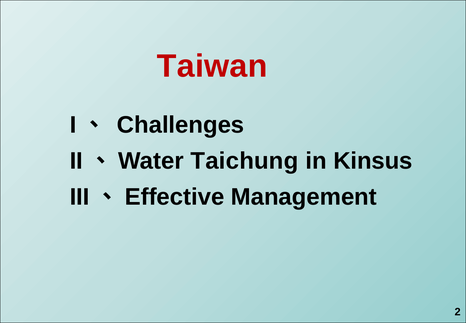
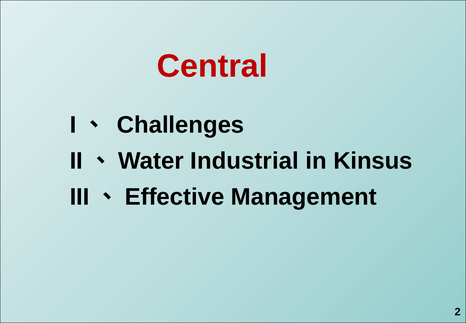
Taiwan: Taiwan -> Central (212, 66)
Taichung: Taichung -> Industrial (245, 161)
